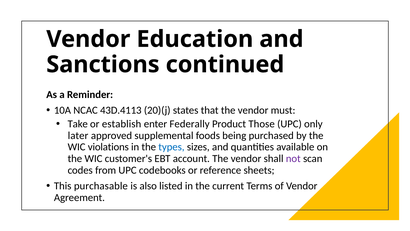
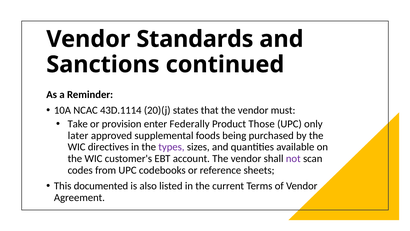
Education: Education -> Standards (195, 39)
43D.4113: 43D.4113 -> 43D.1114 (121, 110)
establish: establish -> provision (122, 124)
violations: violations -> directives (108, 147)
types colour: blue -> purple (171, 147)
purchasable: purchasable -> documented (101, 186)
